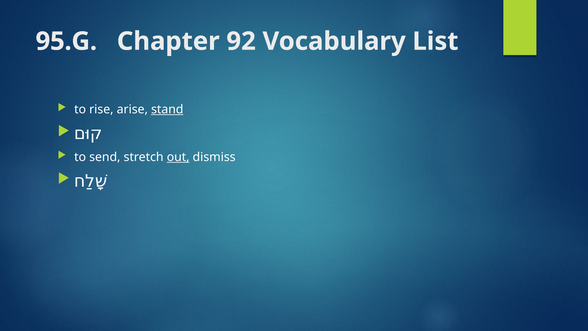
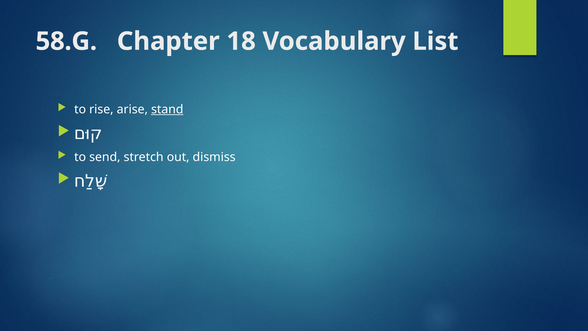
95.G: 95.G -> 58.G (66, 41)
92: 92 -> 18 (241, 41)
out underline: present -> none (178, 157)
